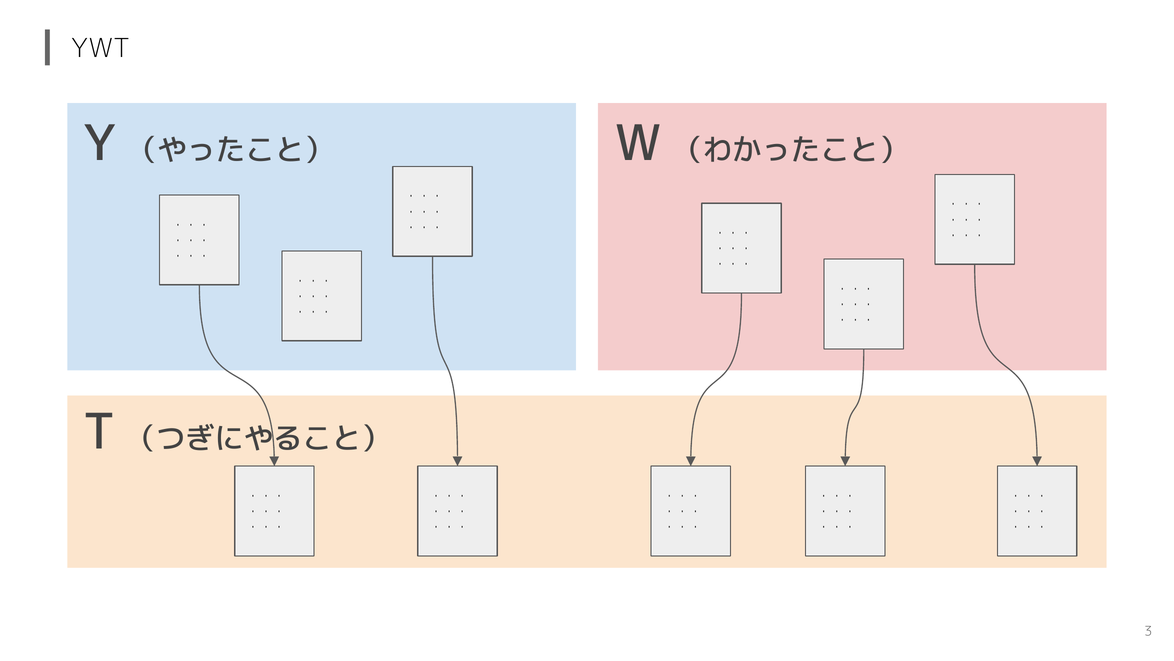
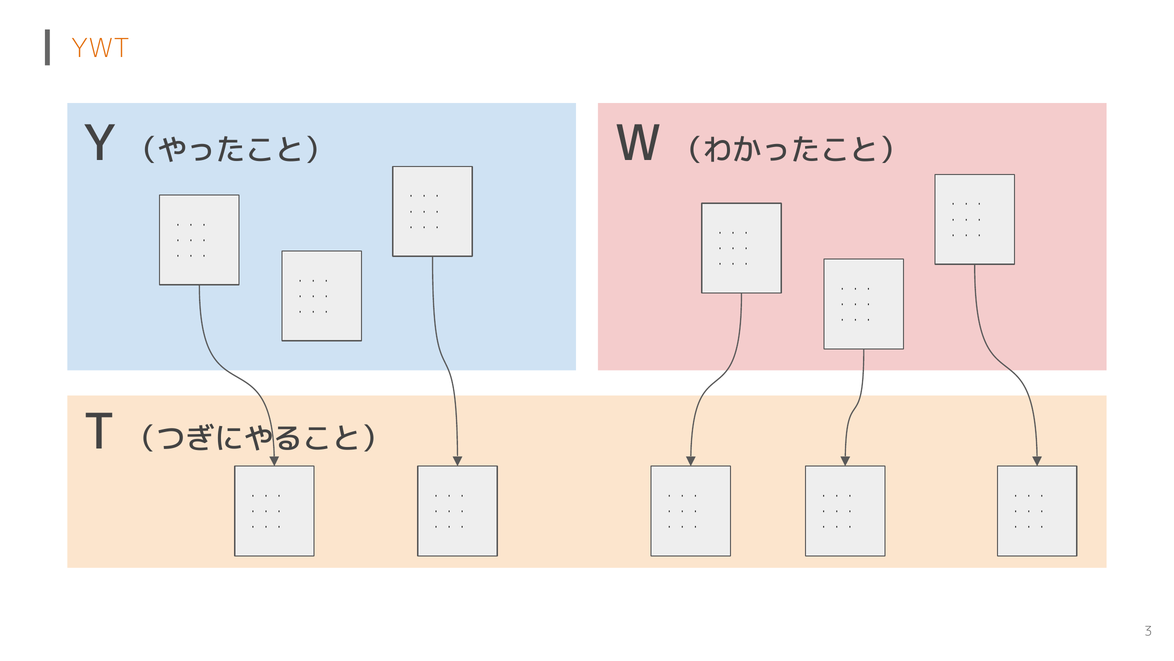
YWT colour: black -> orange (101, 49)
